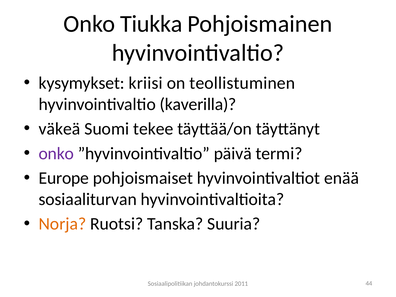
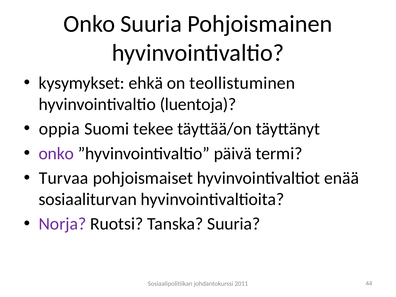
Onko Tiukka: Tiukka -> Suuria (151, 24)
kriisi: kriisi -> ehkä (146, 83)
kaverilla: kaverilla -> luentoja (198, 104)
väkeä: väkeä -> oppia (59, 129)
Europe: Europe -> Turvaa (64, 178)
Norja colour: orange -> purple (62, 224)
